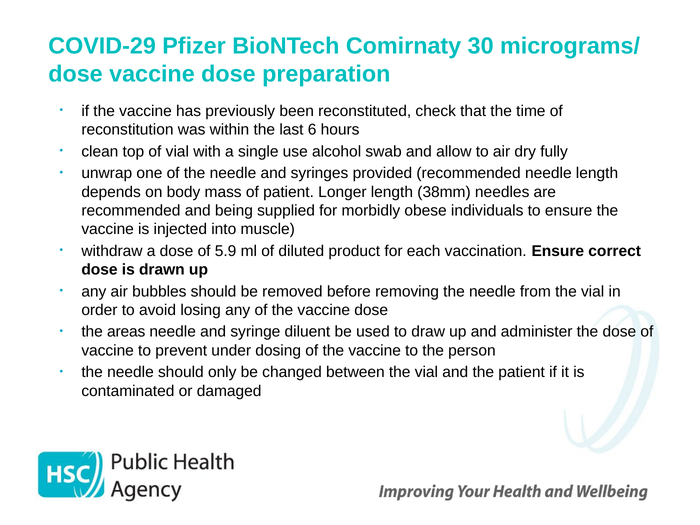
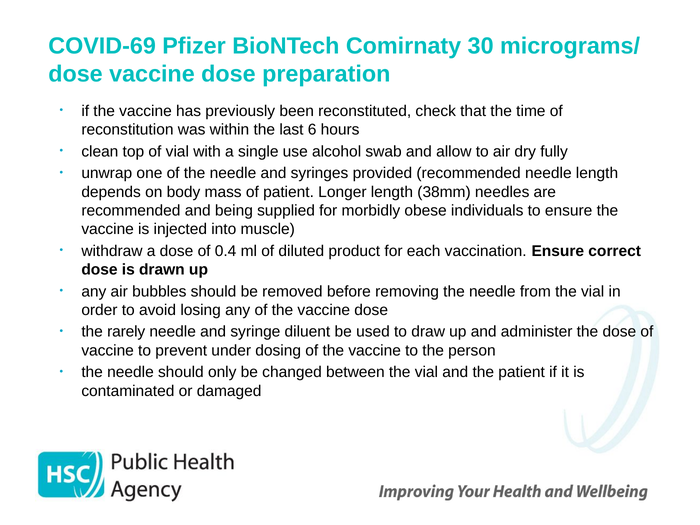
COVID-29: COVID-29 -> COVID-69 (102, 46)
5.9: 5.9 -> 0.4 (226, 251)
areas: areas -> rarely (126, 332)
